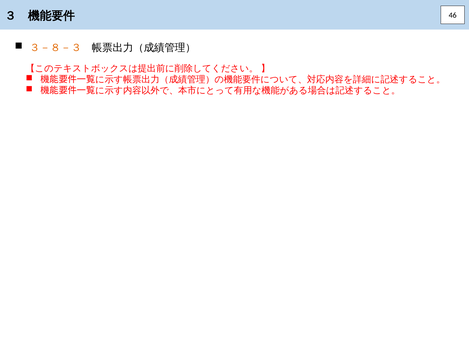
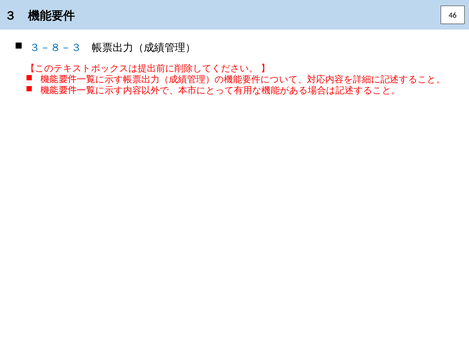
３－８－３ colour: orange -> blue (55, 48)
